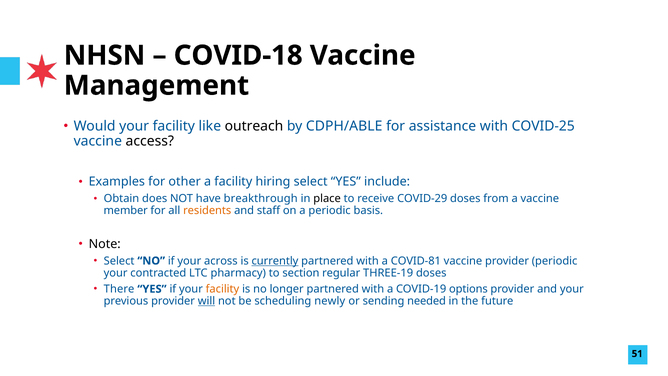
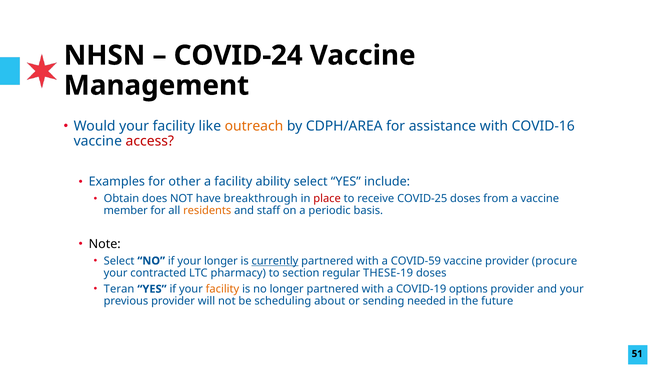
COVID-18: COVID-18 -> COVID-24 (238, 55)
outreach colour: black -> orange (254, 126)
CDPH/ABLE: CDPH/ABLE -> CDPH/AREA (344, 126)
COVID-25: COVID-25 -> COVID-16 (543, 126)
access colour: black -> red (150, 141)
hiring: hiring -> ability (273, 182)
place colour: black -> red (327, 199)
COVID-29: COVID-29 -> COVID-25 (422, 199)
your across: across -> longer (221, 261)
COVID-81: COVID-81 -> COVID-59 (416, 261)
provider periodic: periodic -> procure (555, 261)
THREE-19: THREE-19 -> THESE-19 (388, 273)
There: There -> Teran (119, 289)
will underline: present -> none (207, 301)
newly: newly -> about (330, 301)
